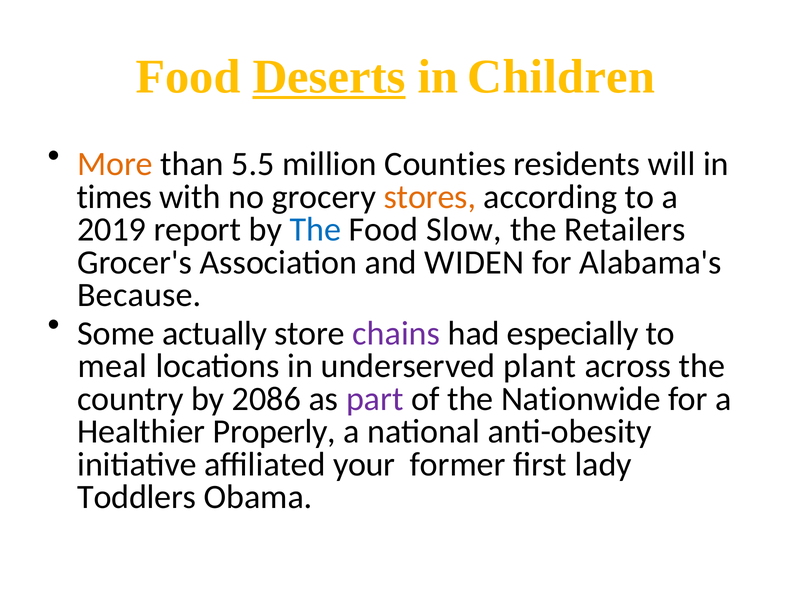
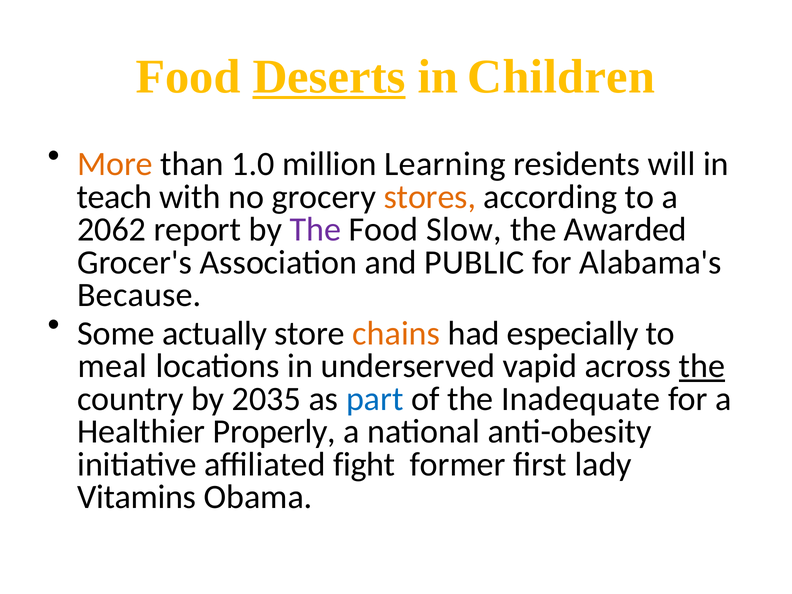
5.5: 5.5 -> 1.0 (253, 164)
Counties: Counties -> Learning (445, 164)
times: times -> teach (115, 197)
2019: 2019 -> 2062 (112, 230)
The colour: blue -> purple (315, 230)
Retailers: Retailers -> Awarded (625, 230)
WIDEN: WIDEN -> PUBLIC (474, 262)
chains colour: purple -> orange (396, 333)
plant: plant -> vapid (540, 366)
the underline: none -> present (702, 366)
2086: 2086 -> 2035 (266, 399)
part colour: purple -> blue (375, 399)
Nationwide: Nationwide -> Inadequate (581, 399)
your: your -> fight (364, 464)
Toddlers: Toddlers -> Vitamins (137, 497)
